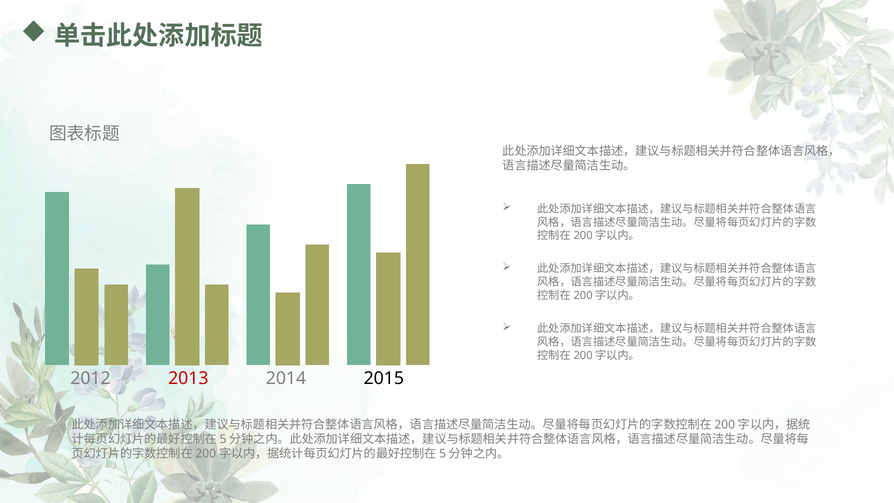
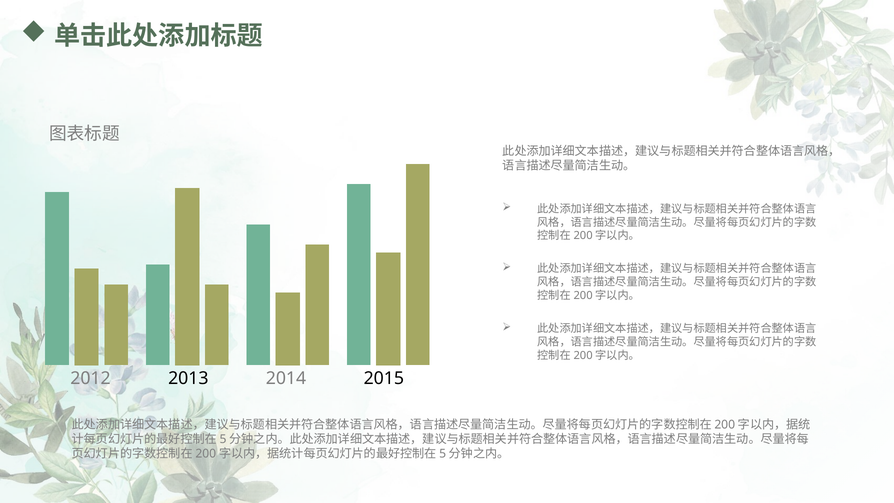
2013 colour: red -> black (188, 378)
